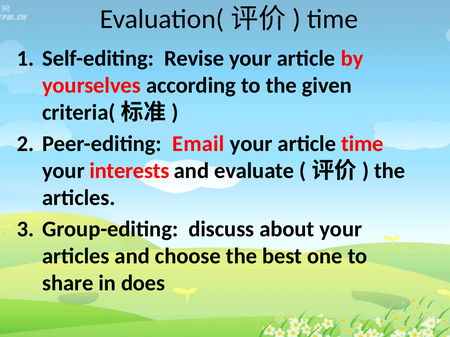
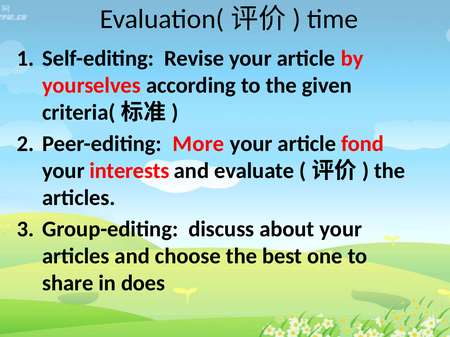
Email: Email -> More (198, 144)
article time: time -> fond (362, 144)
